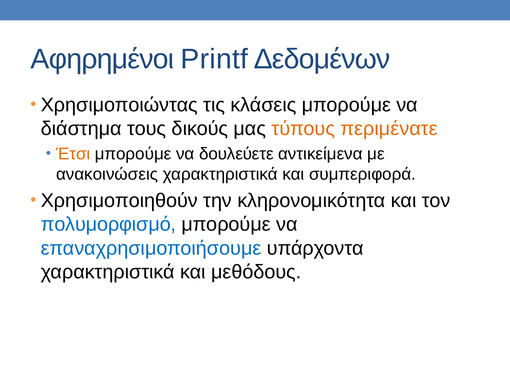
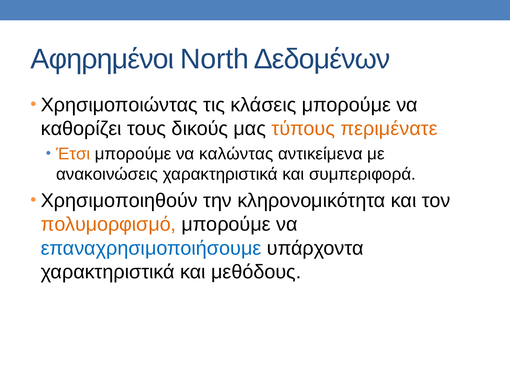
Printf: Printf -> North (215, 59)
διάστημα: διάστημα -> καθορίζει (81, 129)
δουλεύετε: δουλεύετε -> καλώντας (236, 154)
πολυμορφισμό colour: blue -> orange (108, 225)
